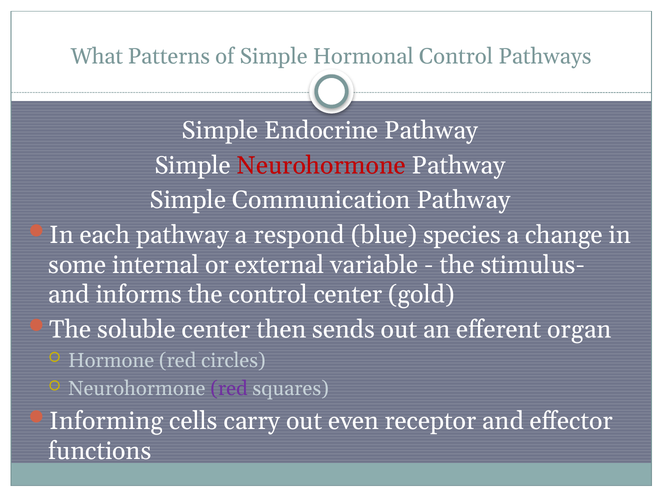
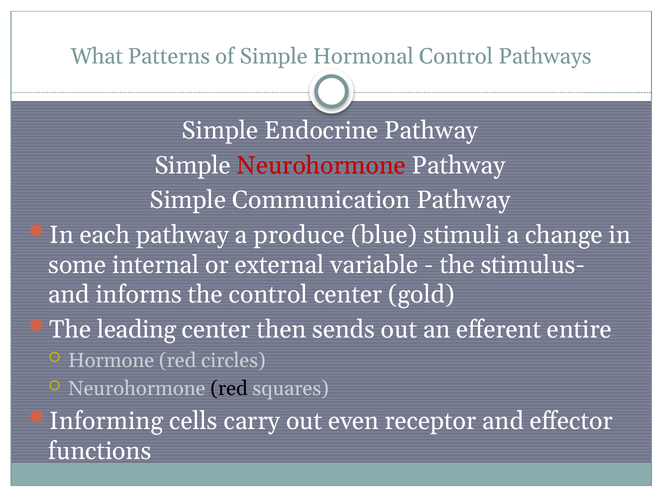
respond: respond -> produce (299, 235)
species: species -> stimuli (462, 235)
soluble: soluble -> leading (137, 330)
organ: organ -> entire (579, 330)
red colour: purple -> black (229, 389)
